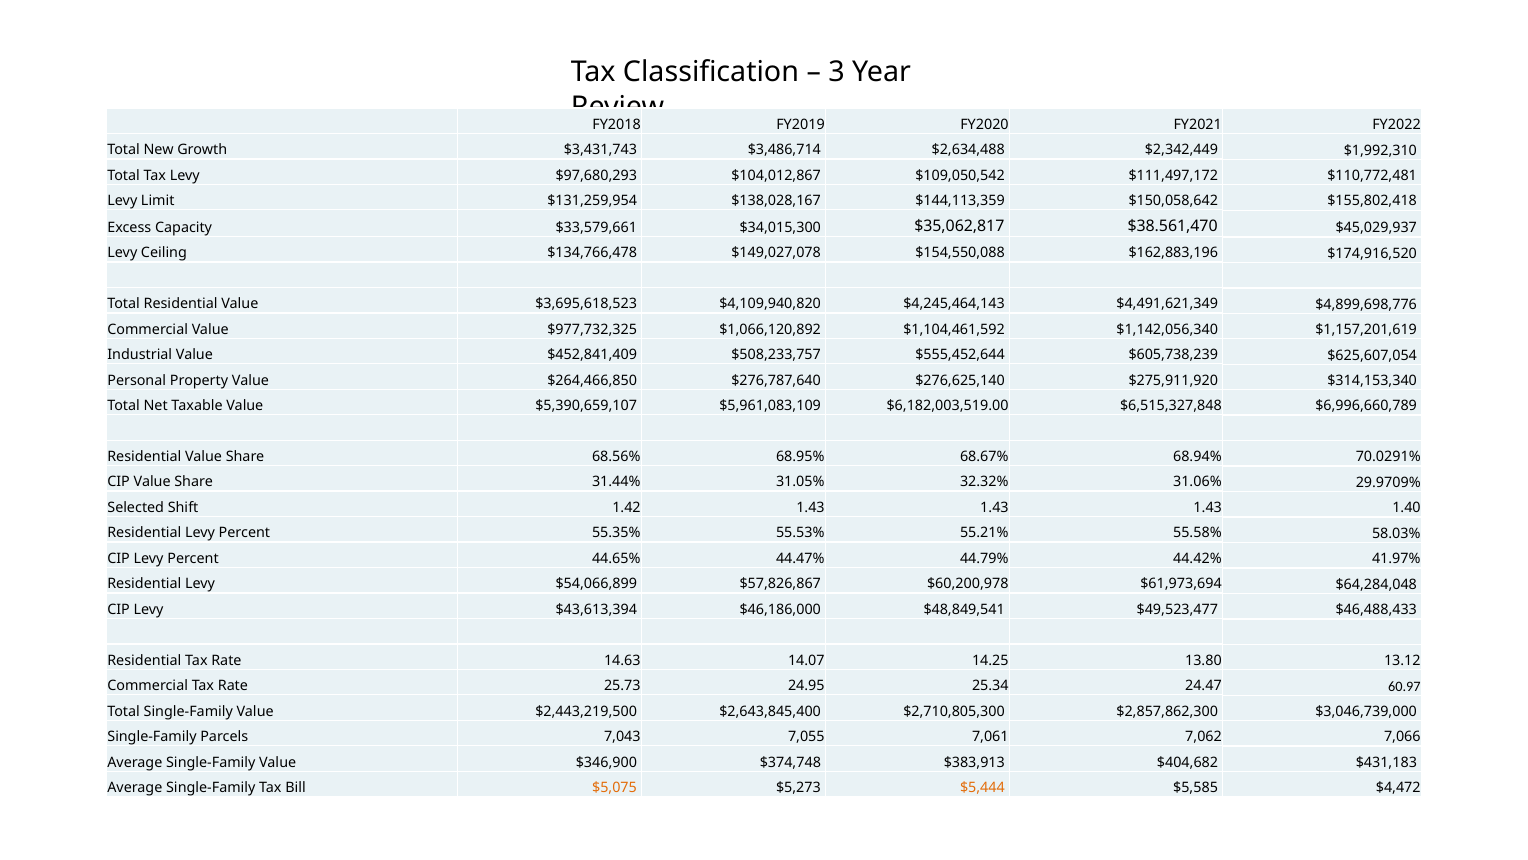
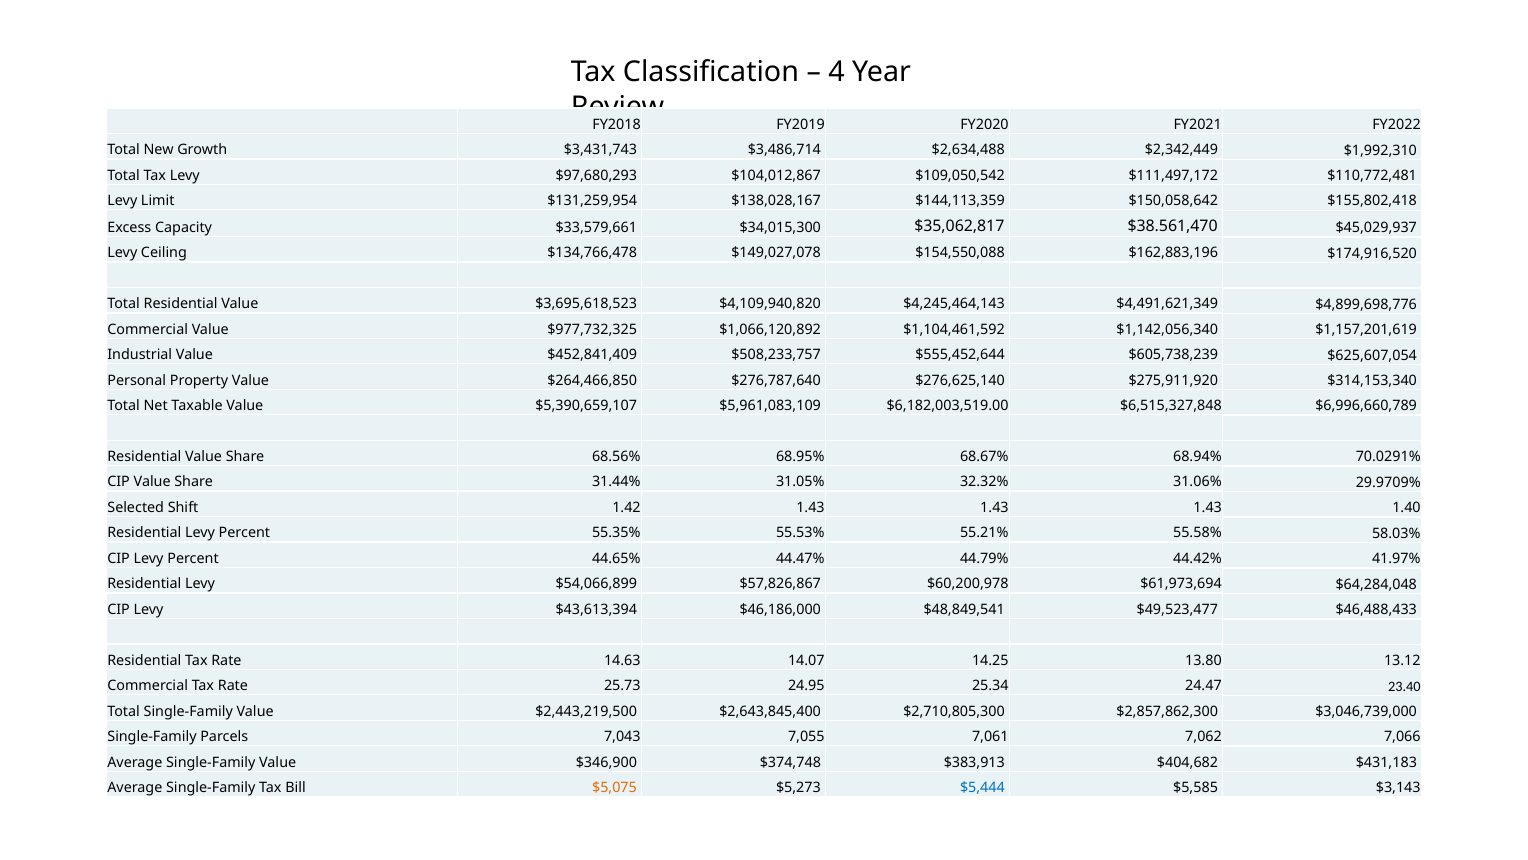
3: 3 -> 4 (836, 72)
60.97: 60.97 -> 23.40 (1404, 686)
$5,444 colour: orange -> blue (982, 787)
$4,472: $4,472 -> $3,143 (1398, 788)
